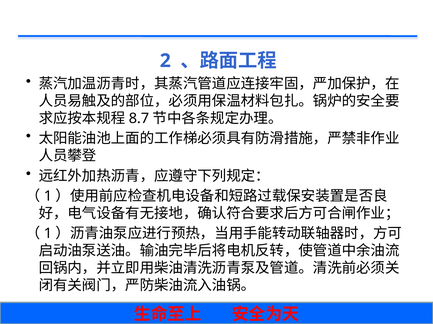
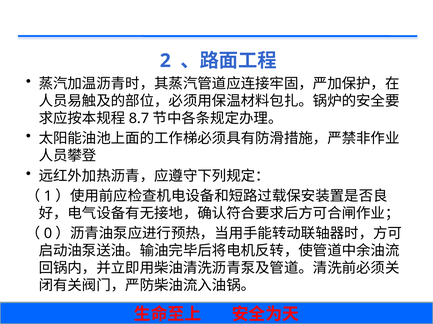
1: 1 -> 0 (48, 234)
